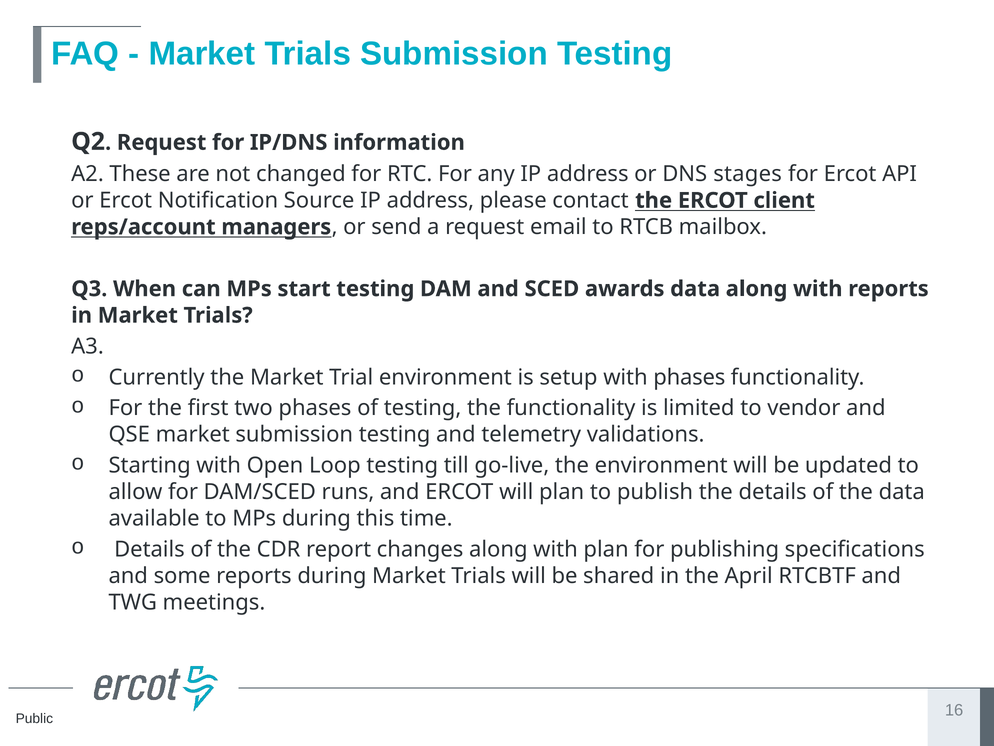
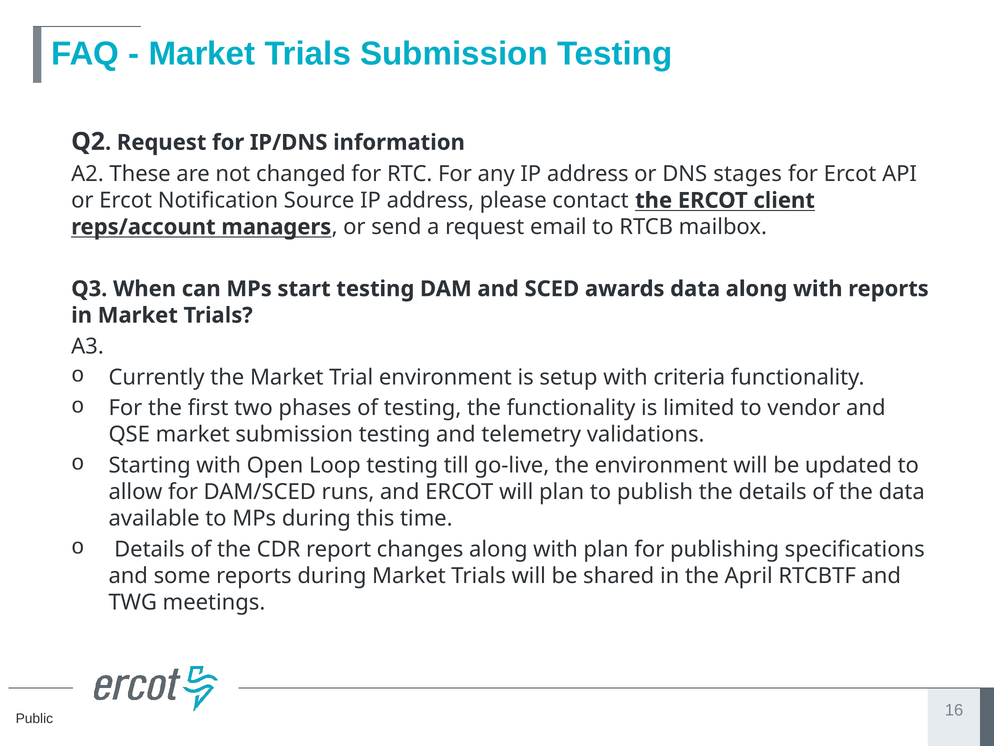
with phases: phases -> criteria (689, 377)
